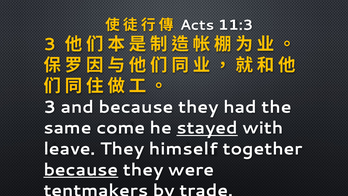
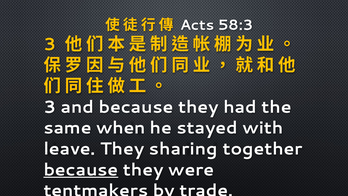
11:3: 11:3 -> 58:3 (236, 25)
come: come -> when (121, 128)
stayed underline: present -> none (207, 128)
himself: himself -> sharing (183, 149)
